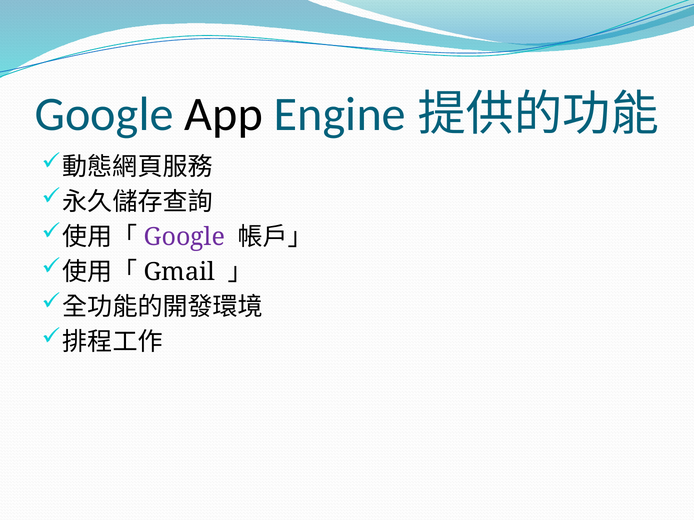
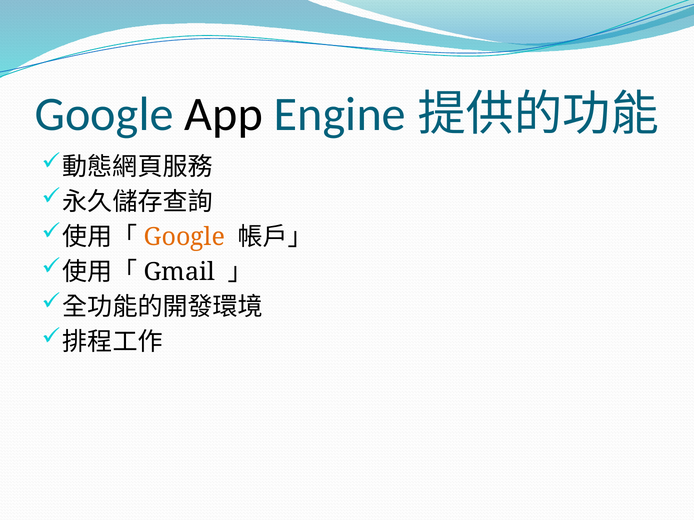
Google colour: purple -> orange (184, 237)
